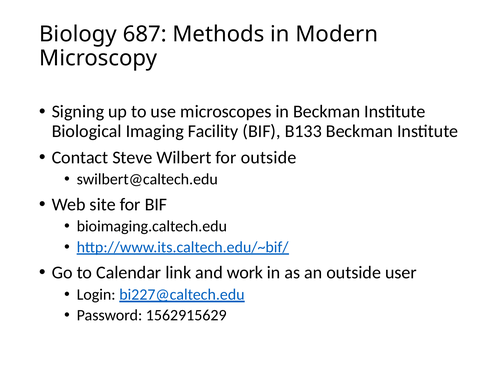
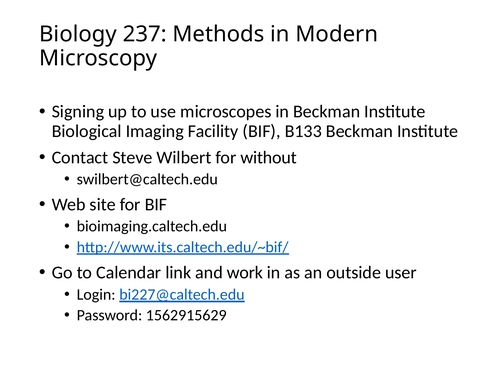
687: 687 -> 237 (145, 34)
for outside: outside -> without (269, 158)
